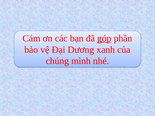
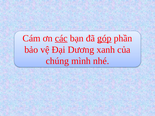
các underline: none -> present (61, 38)
